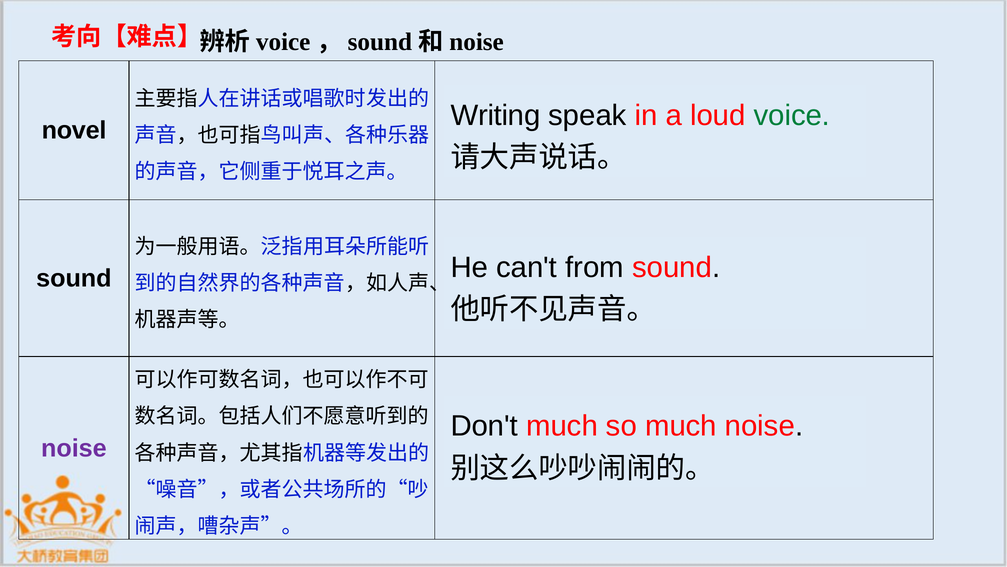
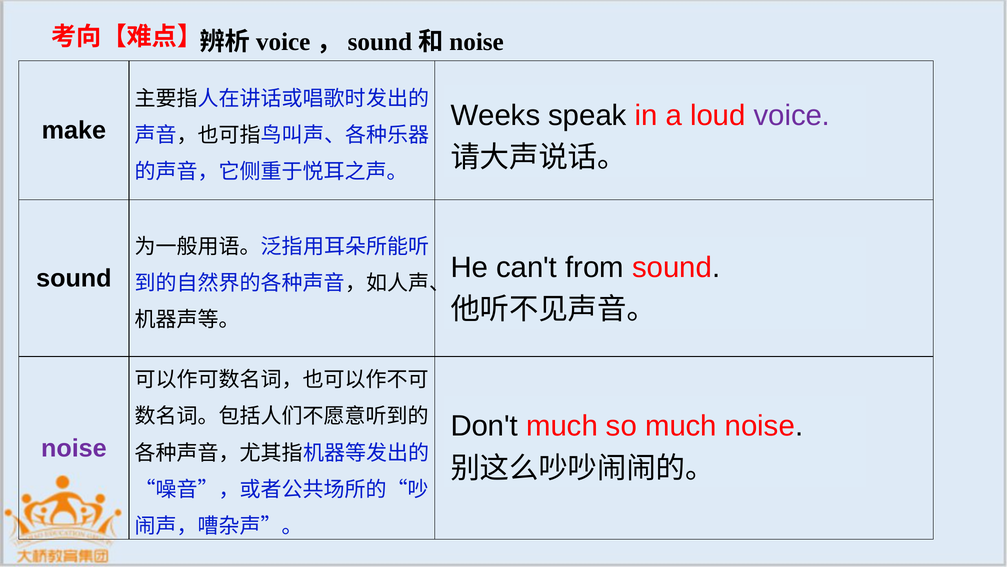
Writing: Writing -> Weeks (495, 115)
voice colour: green -> purple (792, 115)
novel: novel -> make (74, 131)
